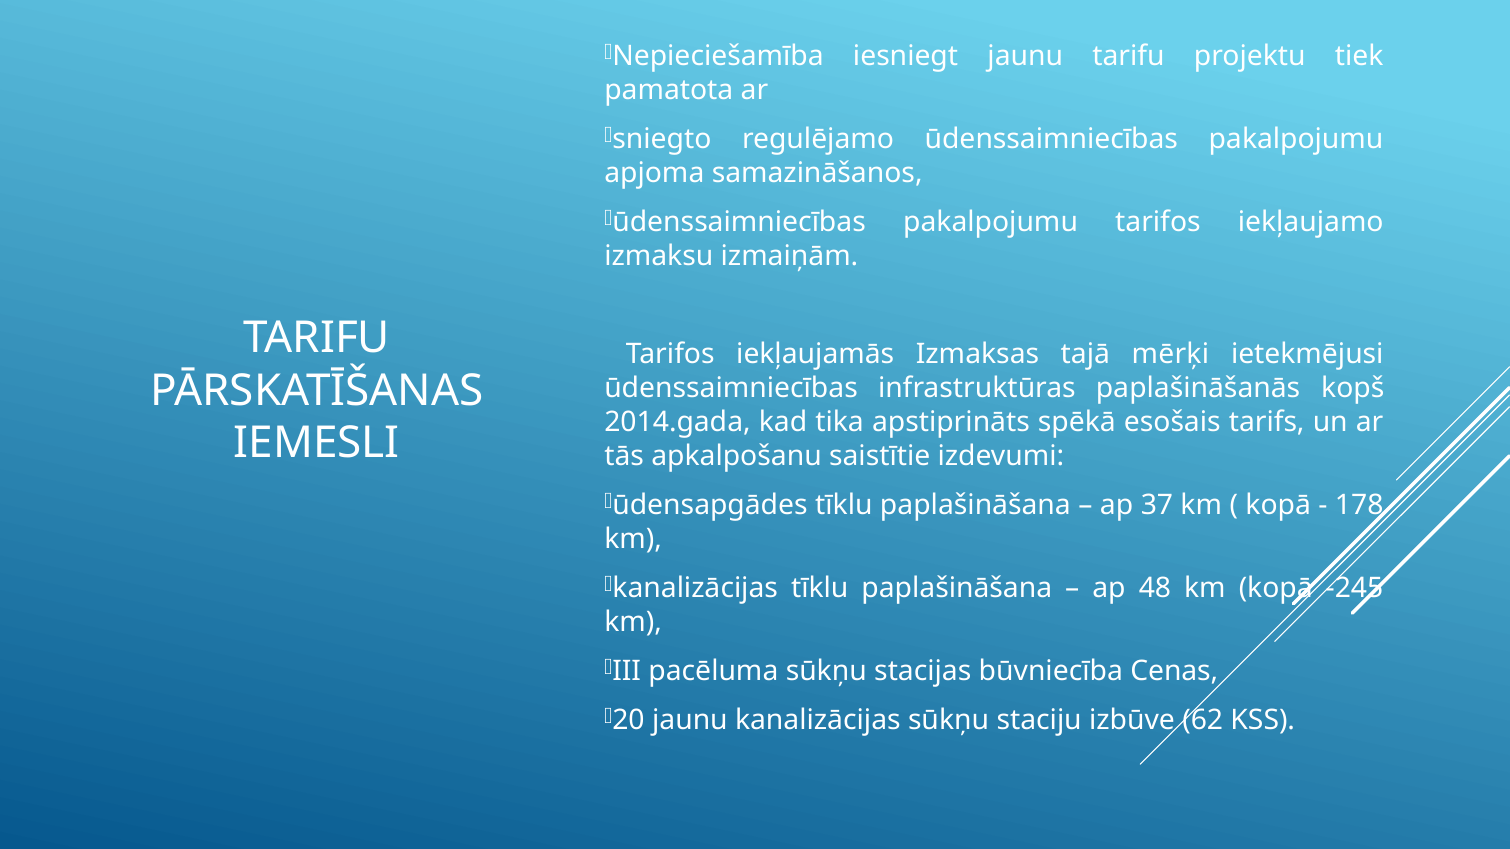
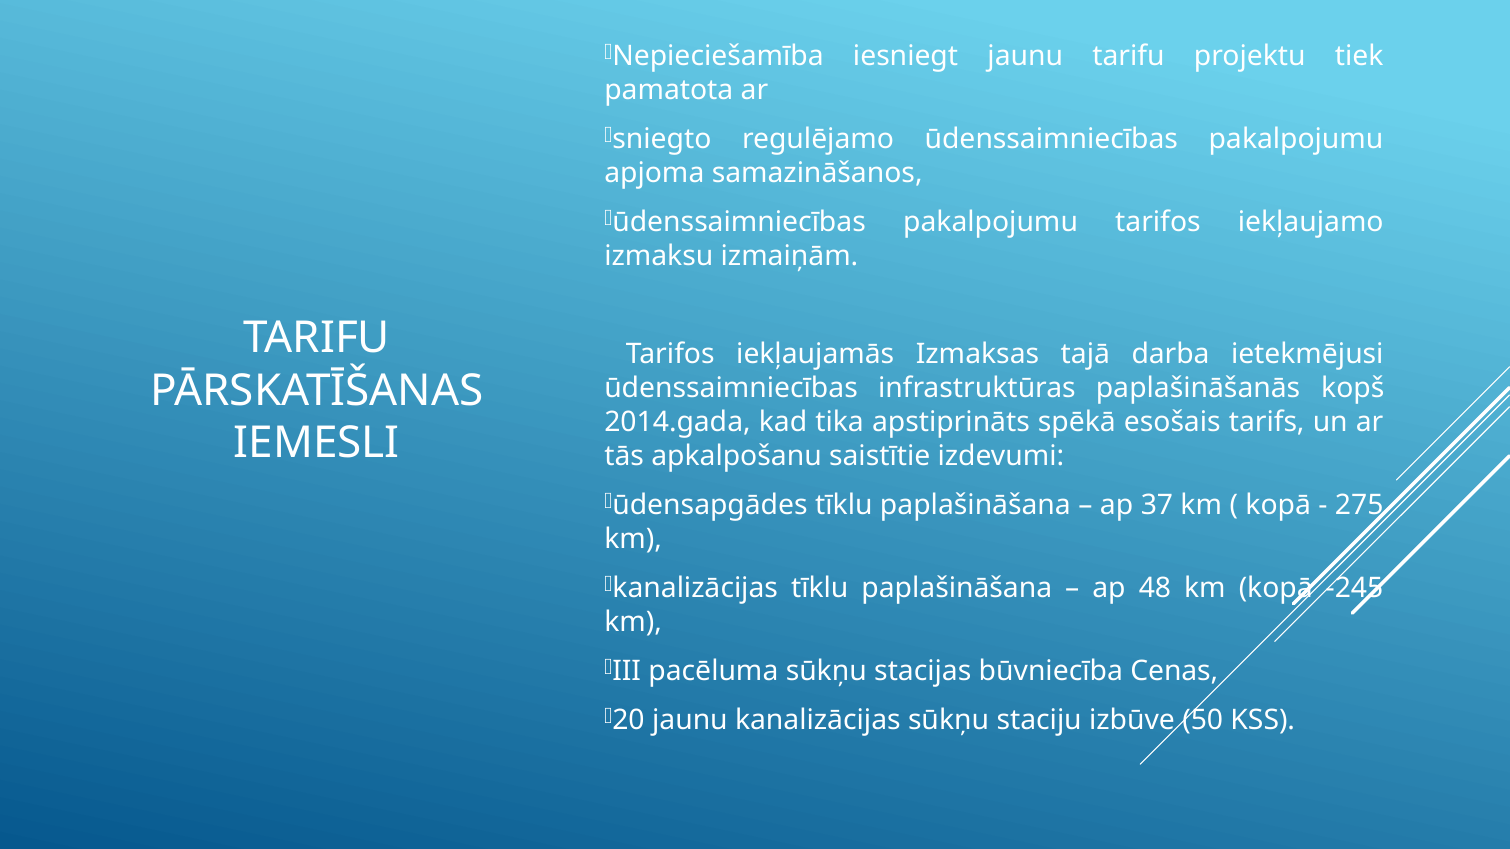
mērķi: mērķi -> darba (1171, 354)
178: 178 -> 275 (1359, 505)
62: 62 -> 50 (1203, 720)
